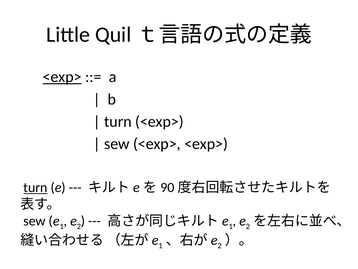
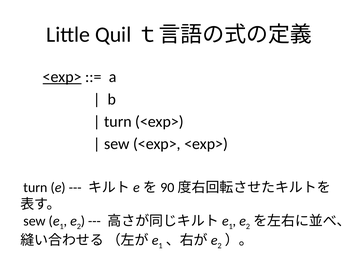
turn underline: present -> none (35, 187)
